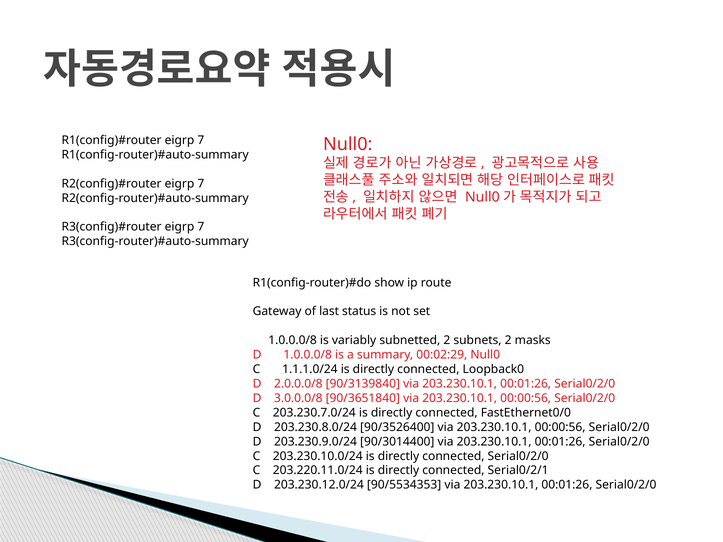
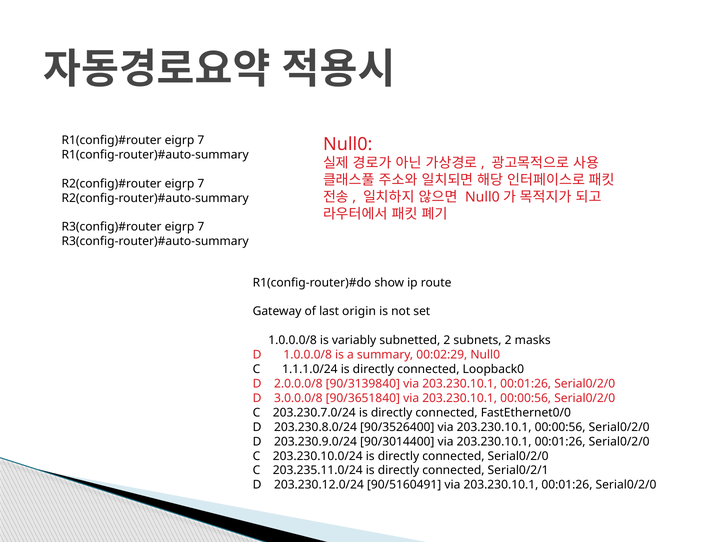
status: status -> origin (359, 312)
203.220.11.0/24: 203.220.11.0/24 -> 203.235.11.0/24 (318, 471)
90/5534353: 90/5534353 -> 90/5160491 (404, 485)
